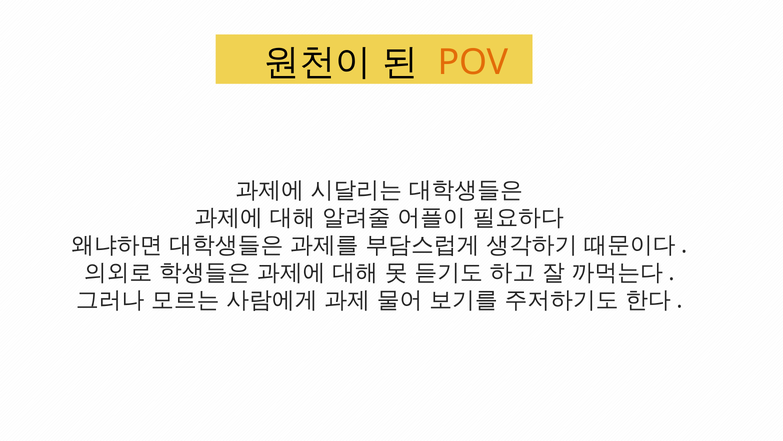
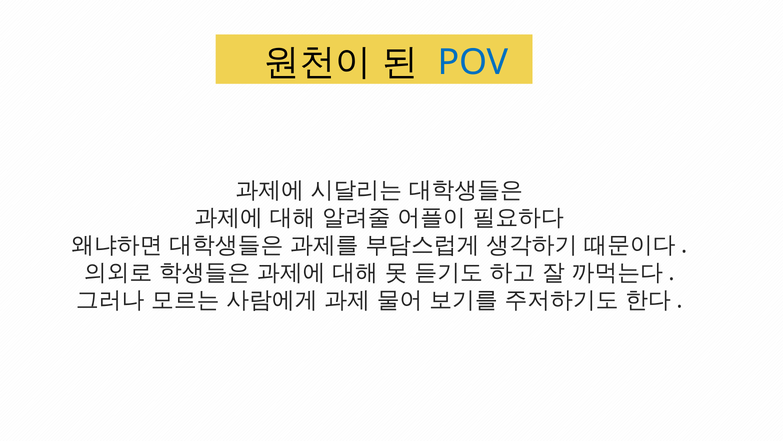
POV colour: orange -> blue (473, 62)
